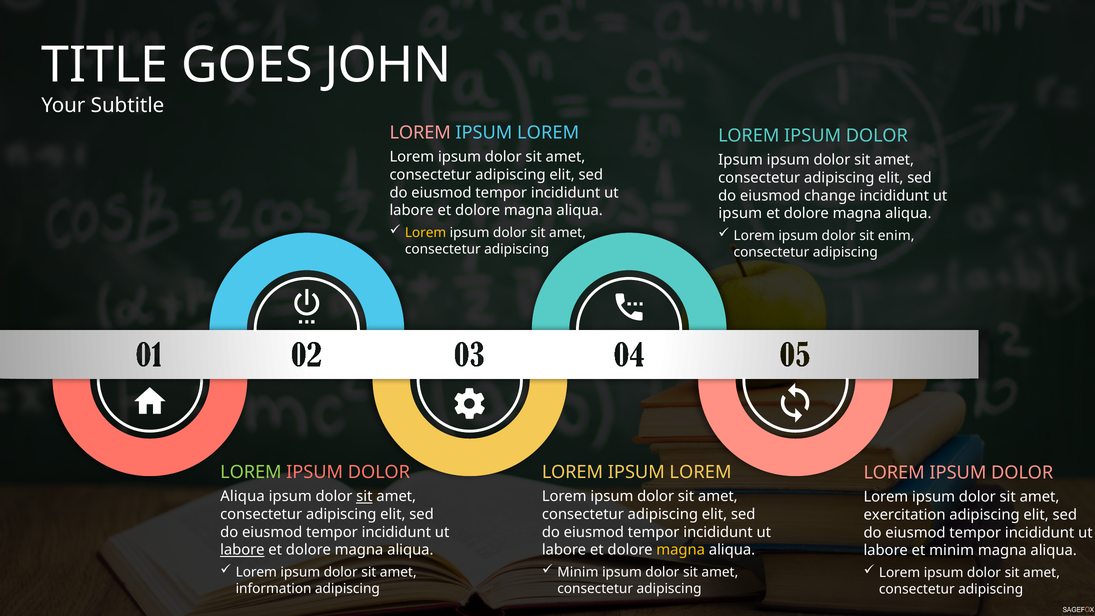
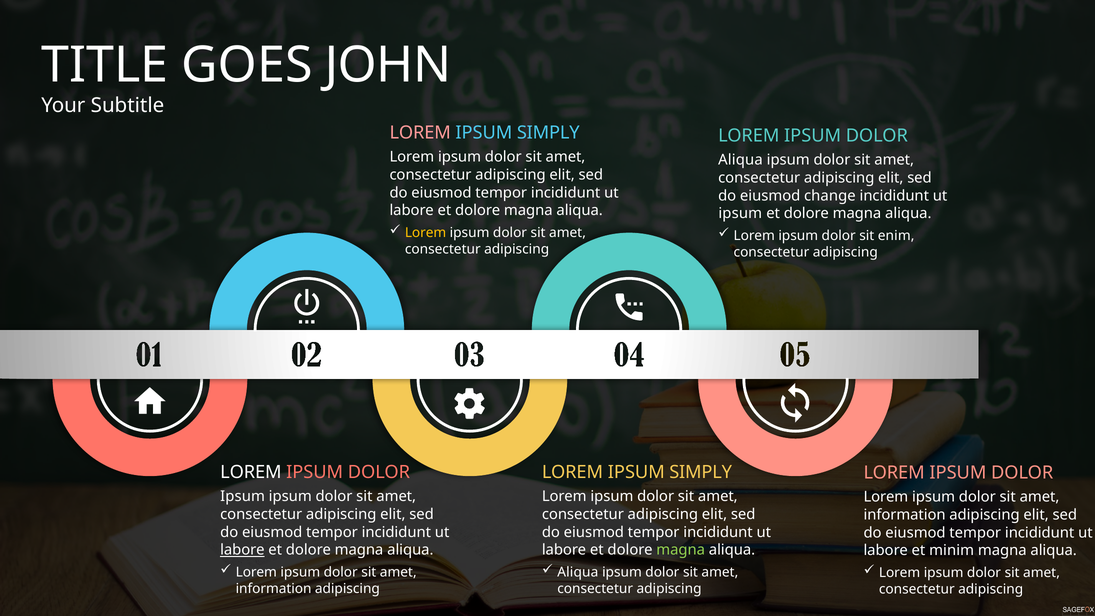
LOREM: LOREM -> SIMPLY (548, 133)
Ipsum: Ipsum -> Aliqua (740, 160)
LOREM colour: light green -> white (251, 472)
LOREM: LOREM -> SIMPLY (701, 472)
Aliqua: Aliqua -> Ipsum (243, 496)
sit underline: present -> none (364, 496)
exercitation: exercitation -> information (905, 515)
magna colour: yellow -> light green (681, 550)
Minim: Minim -> Aliqua (578, 572)
